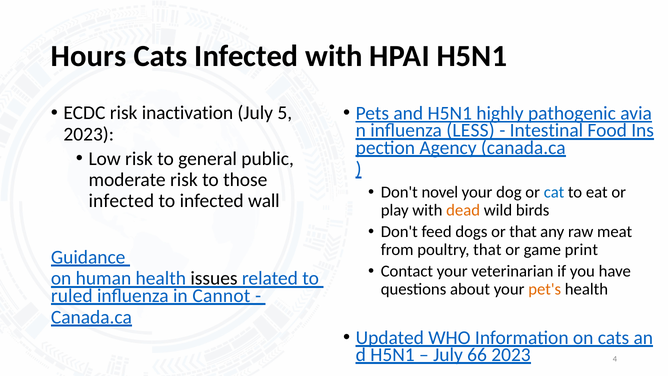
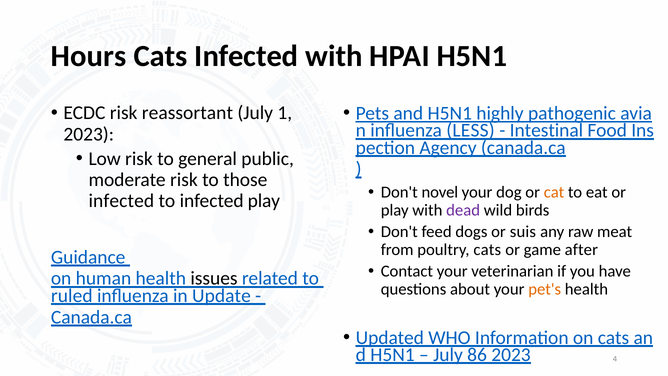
inactivation: inactivation -> reassortant (187, 113)
5: 5 -> 1 (285, 113)
cat colour: blue -> orange (554, 192)
infected wall: wall -> play (264, 201)
dead colour: orange -> purple (463, 210)
or that: that -> suis (523, 232)
poultry that: that -> cats (487, 250)
print: print -> after (581, 250)
Cannot: Cannot -> Update (221, 295)
66: 66 -> 86 (477, 355)
